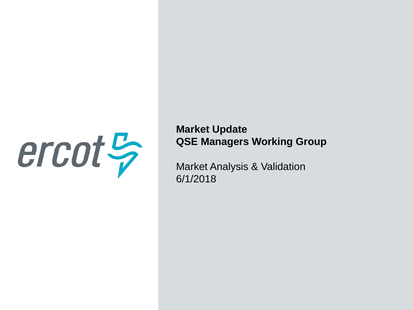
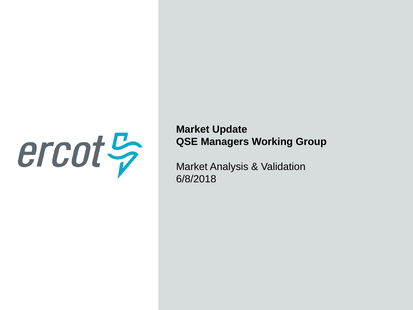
6/1/2018: 6/1/2018 -> 6/8/2018 (196, 179)
